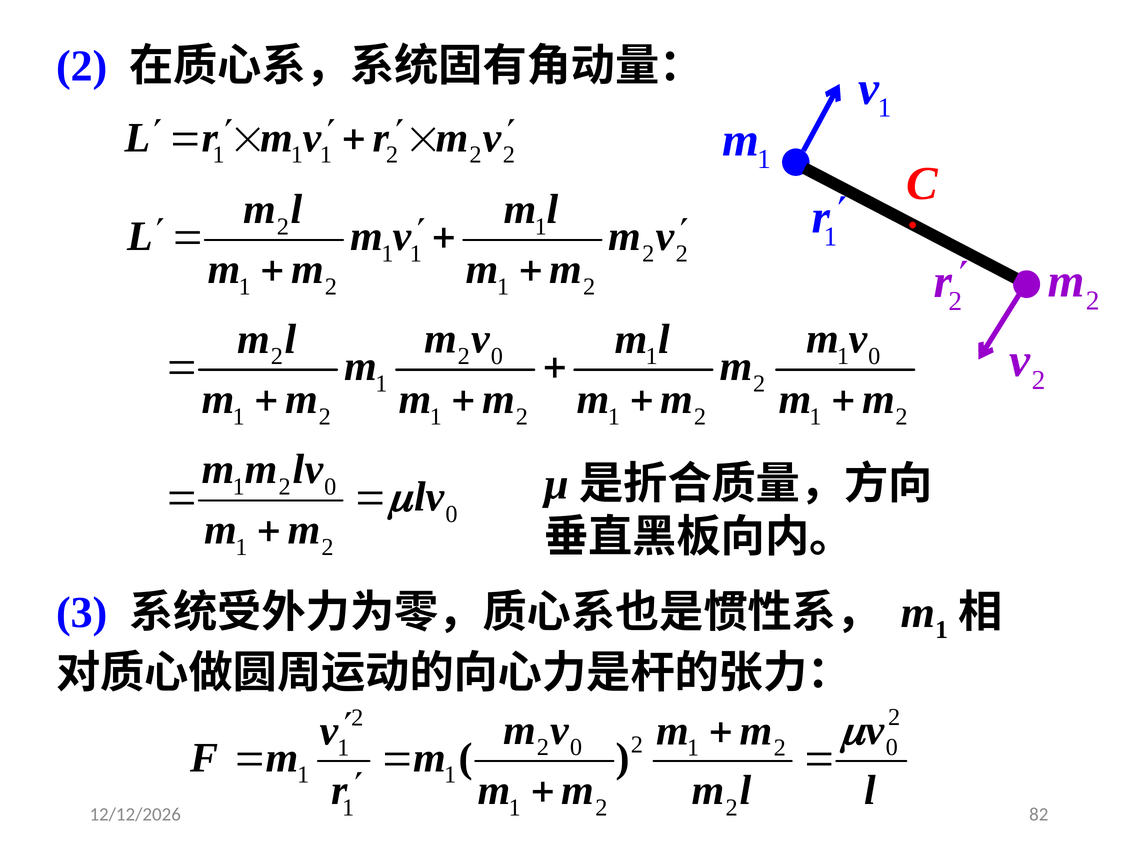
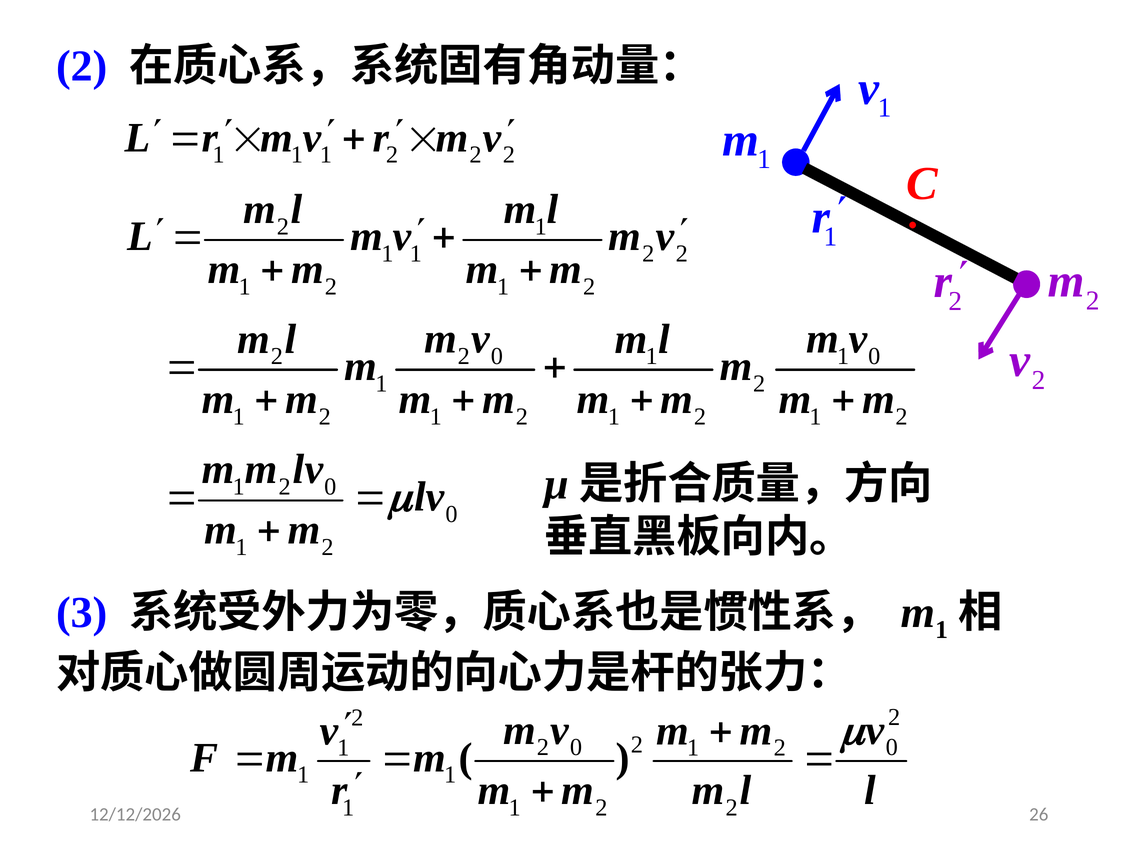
82: 82 -> 26 (1039, 815)
